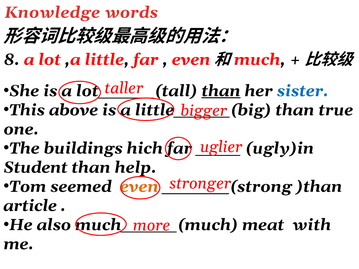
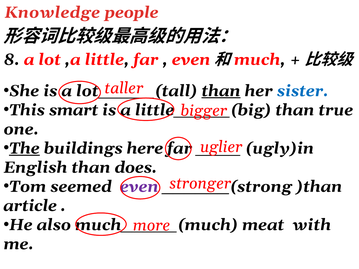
words: words -> people (132, 12)
above: above -> smart (74, 110)
The underline: none -> present (24, 148)
hich: hich -> here (145, 148)
Student: Student -> English (35, 168)
help: help -> does (136, 168)
even colour: orange -> purple (139, 187)
